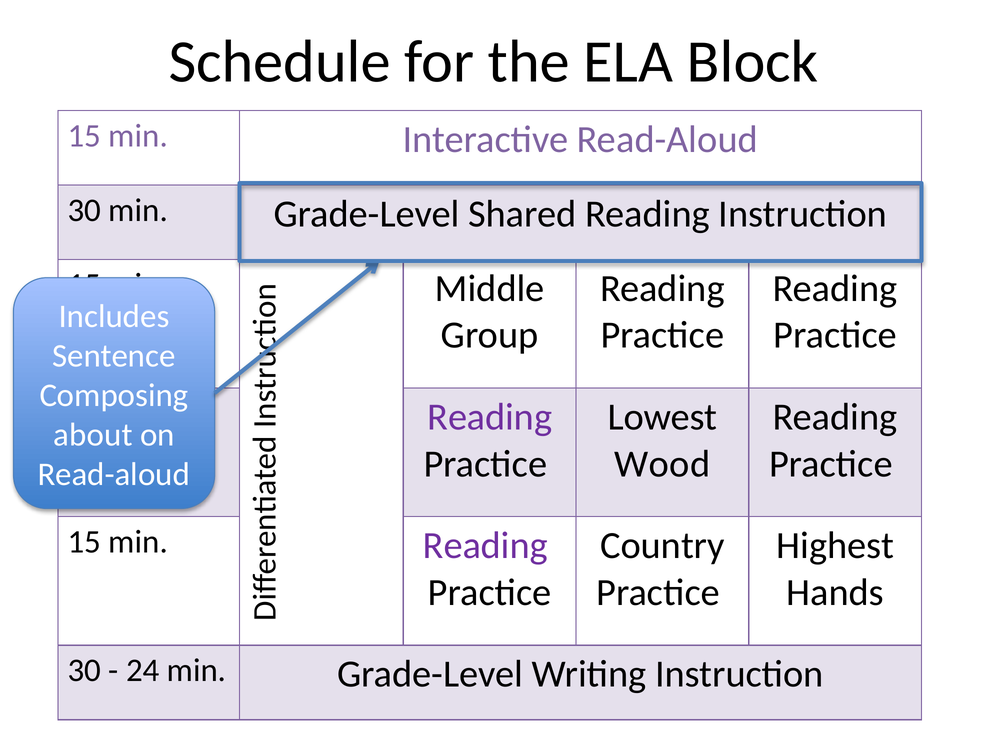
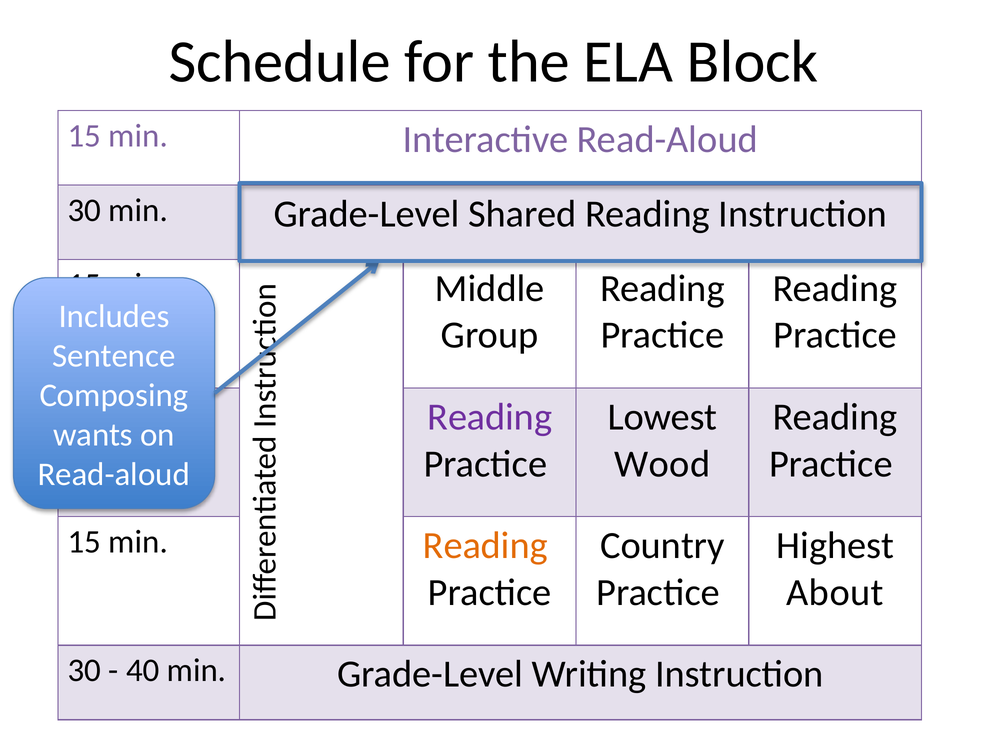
about: about -> wants (93, 435)
Reading colour: purple -> orange (485, 545)
Hands: Hands -> About (835, 592)
24: 24 -> 40 (143, 671)
